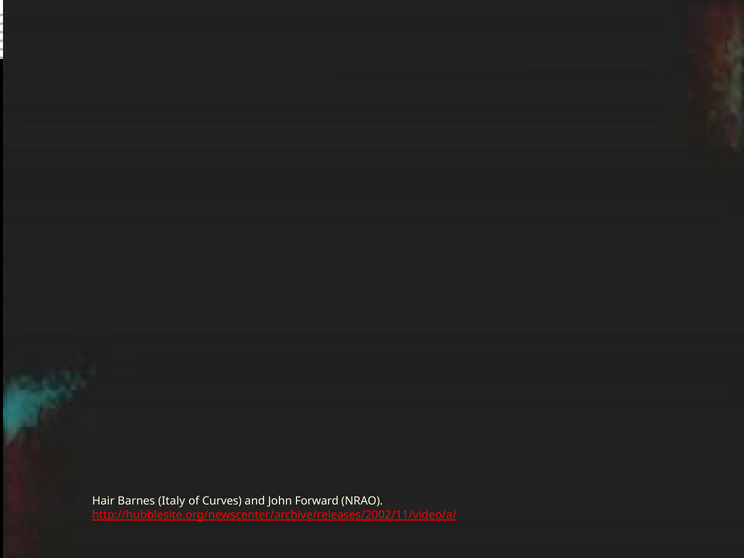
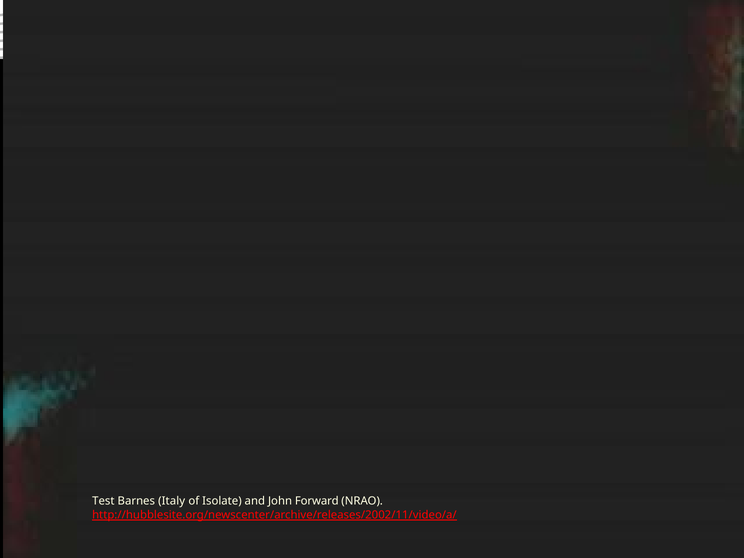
Hair: Hair -> Test (103, 501)
Curves: Curves -> Isolate (222, 501)
